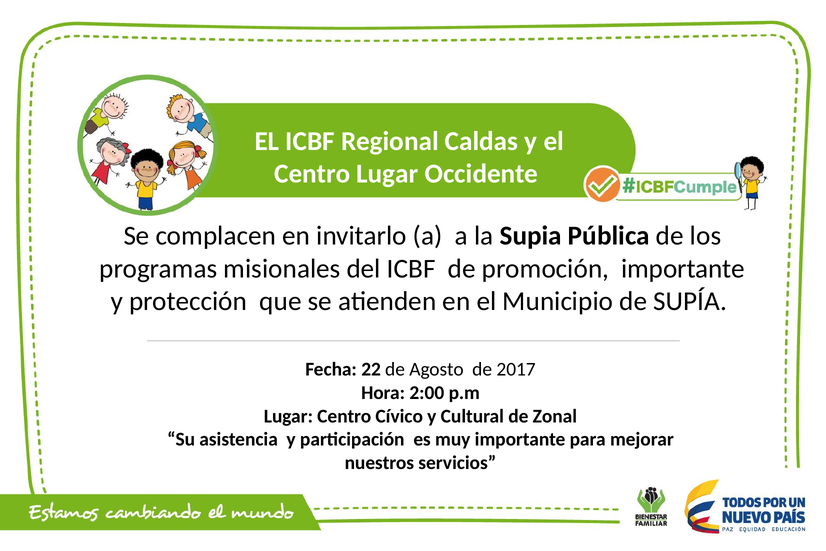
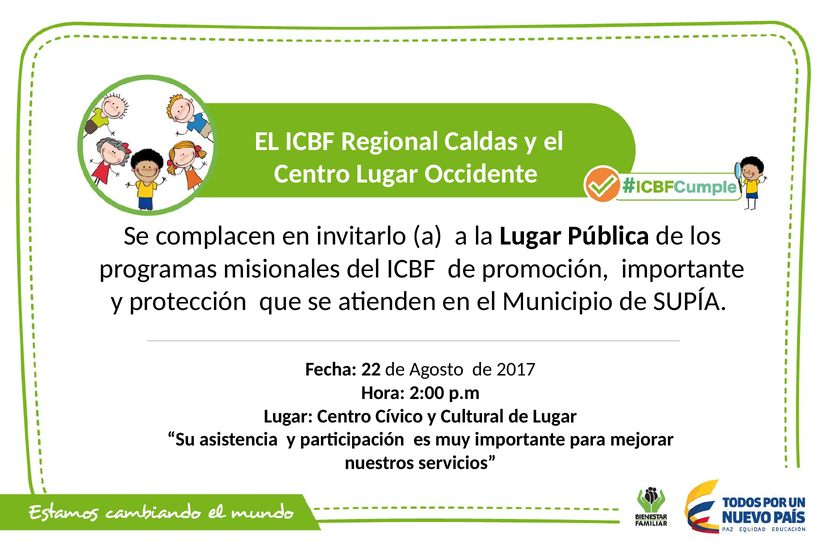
la Supia: Supia -> Lugar (531, 236)
de Zonal: Zonal -> Lugar (555, 416)
